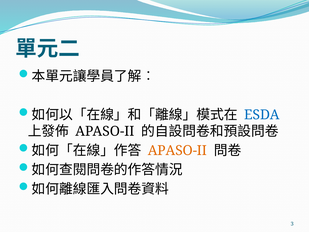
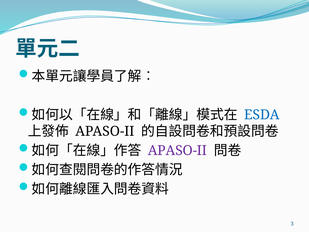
APASO-II colour: orange -> purple (177, 150)
